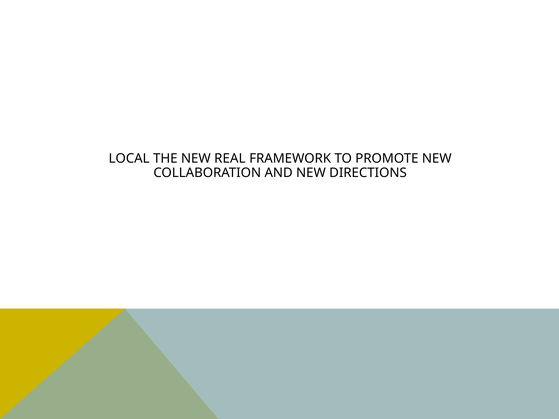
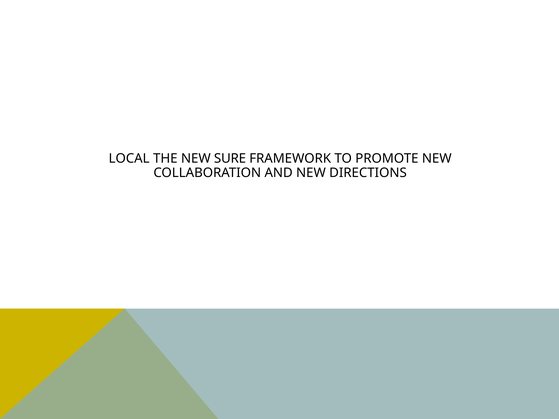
REAL: REAL -> SURE (230, 159)
